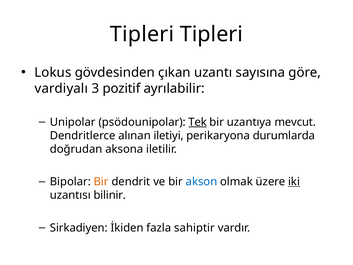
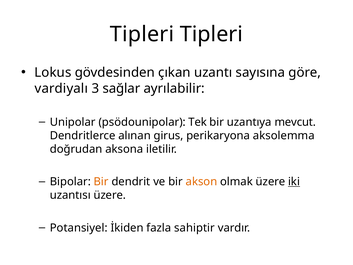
pozitif: pozitif -> sağlar (121, 88)
Tek underline: present -> none (198, 122)
iletiyi: iletiyi -> girus (169, 135)
durumlarda: durumlarda -> aksolemma (284, 135)
akson colour: blue -> orange (201, 182)
uzantısı bilinir: bilinir -> üzere (110, 195)
Sirkadiyen: Sirkadiyen -> Potansiyel (79, 228)
